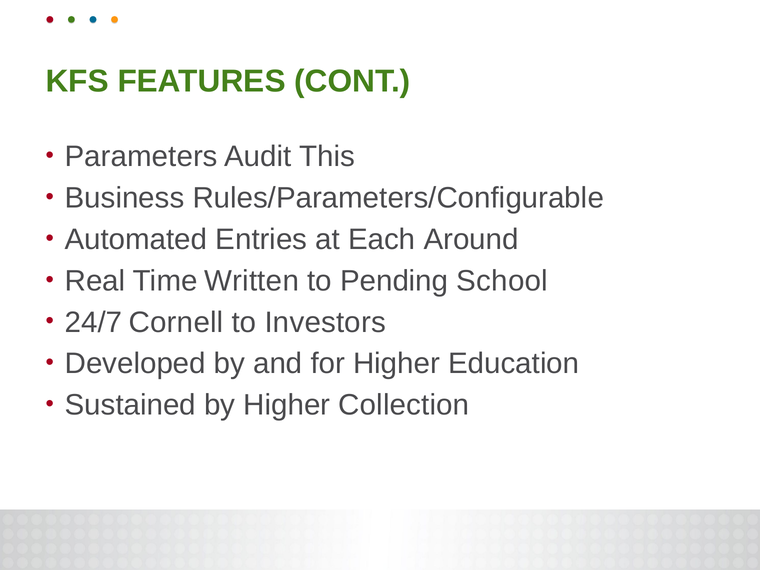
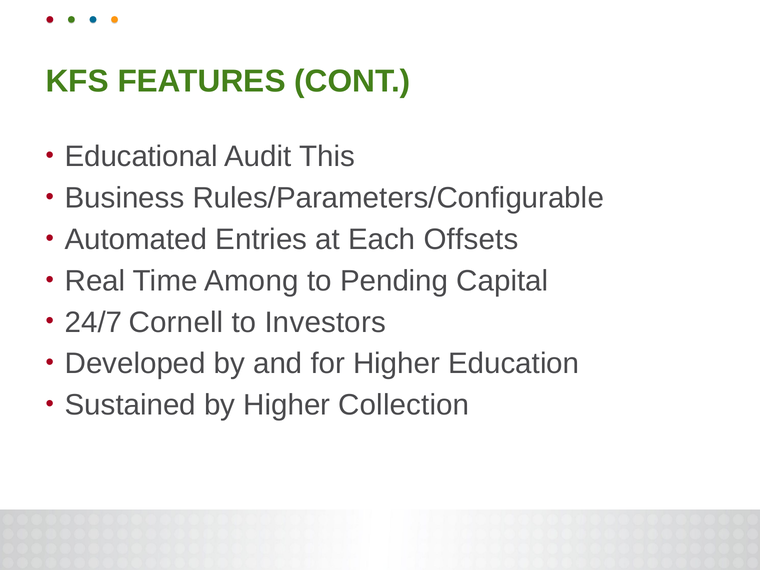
Parameters: Parameters -> Educational (141, 157)
Around: Around -> Offsets (471, 239)
Written: Written -> Among (251, 281)
School: School -> Capital (502, 281)
